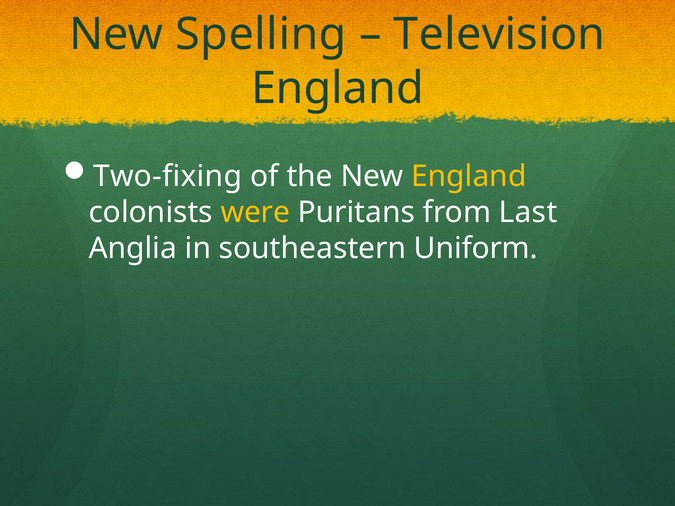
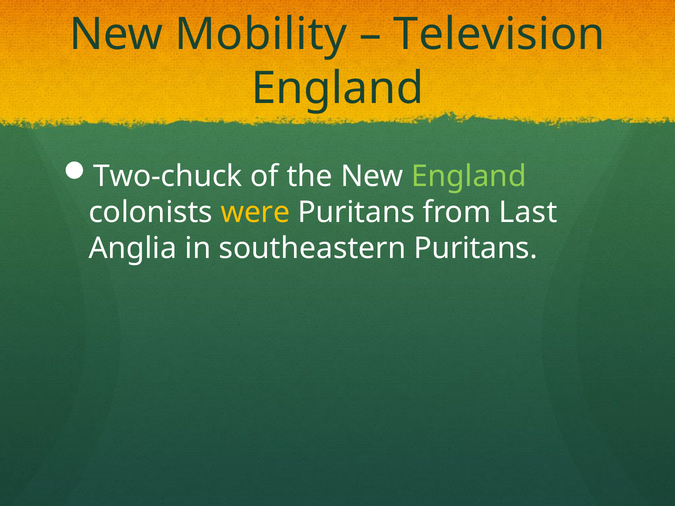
Spelling: Spelling -> Mobility (261, 34)
Two-fixing: Two-fixing -> Two-chuck (168, 176)
England colour: yellow -> light green (469, 176)
southeastern Uniform: Uniform -> Puritans (476, 248)
